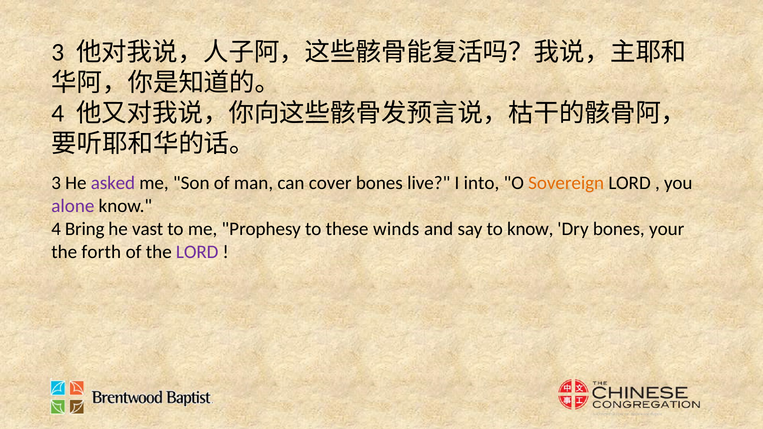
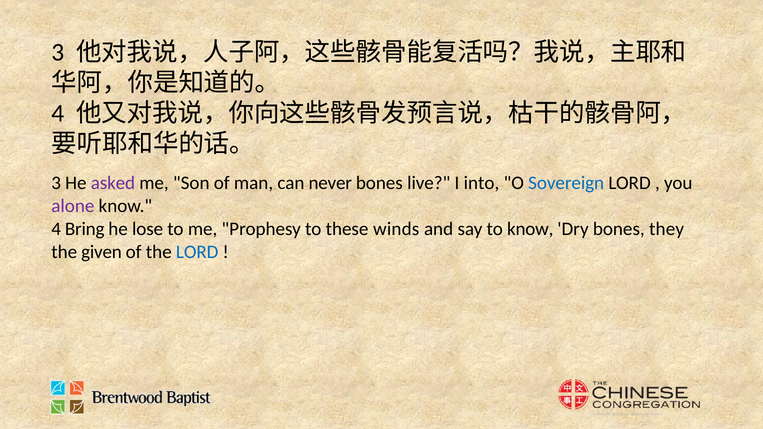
cover: cover -> never (330, 183)
Sovereign colour: orange -> blue (566, 183)
vast: vast -> lose (148, 229)
your: your -> they (667, 229)
forth: forth -> given (101, 252)
LORD colour: purple -> blue (197, 252)
